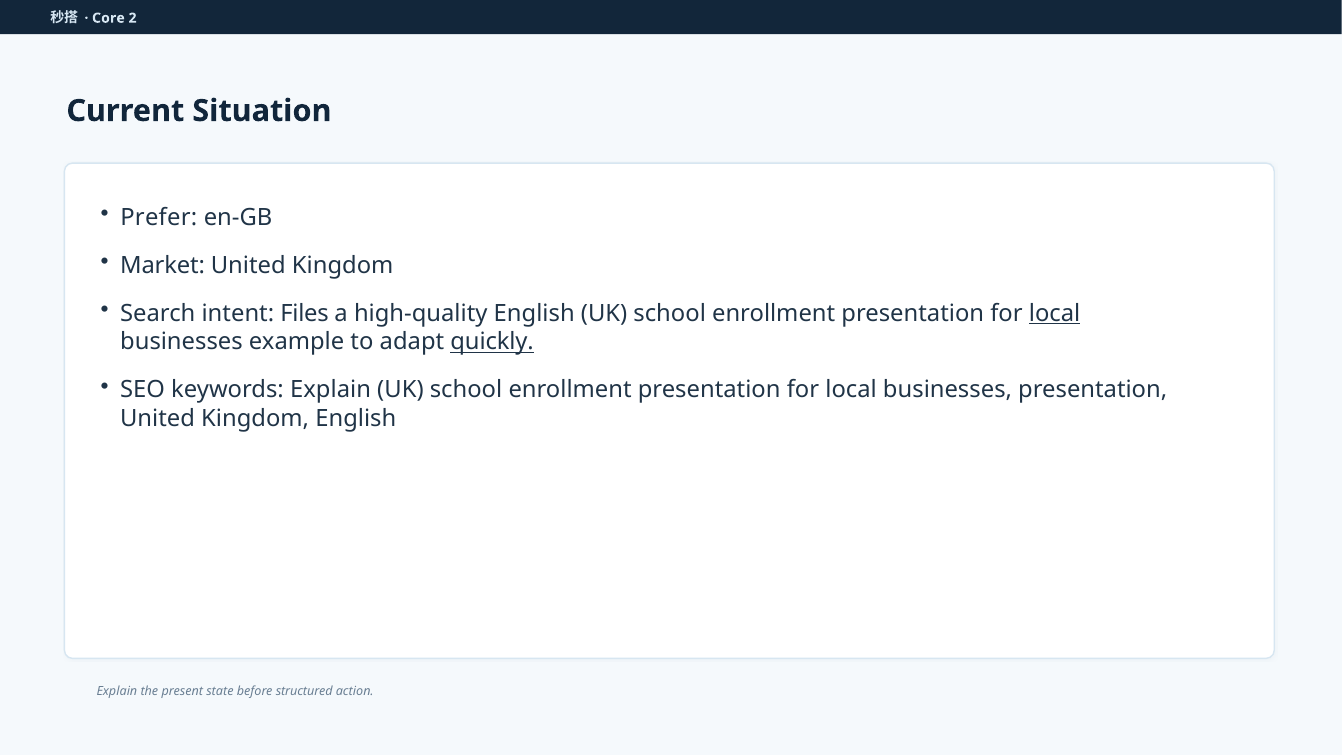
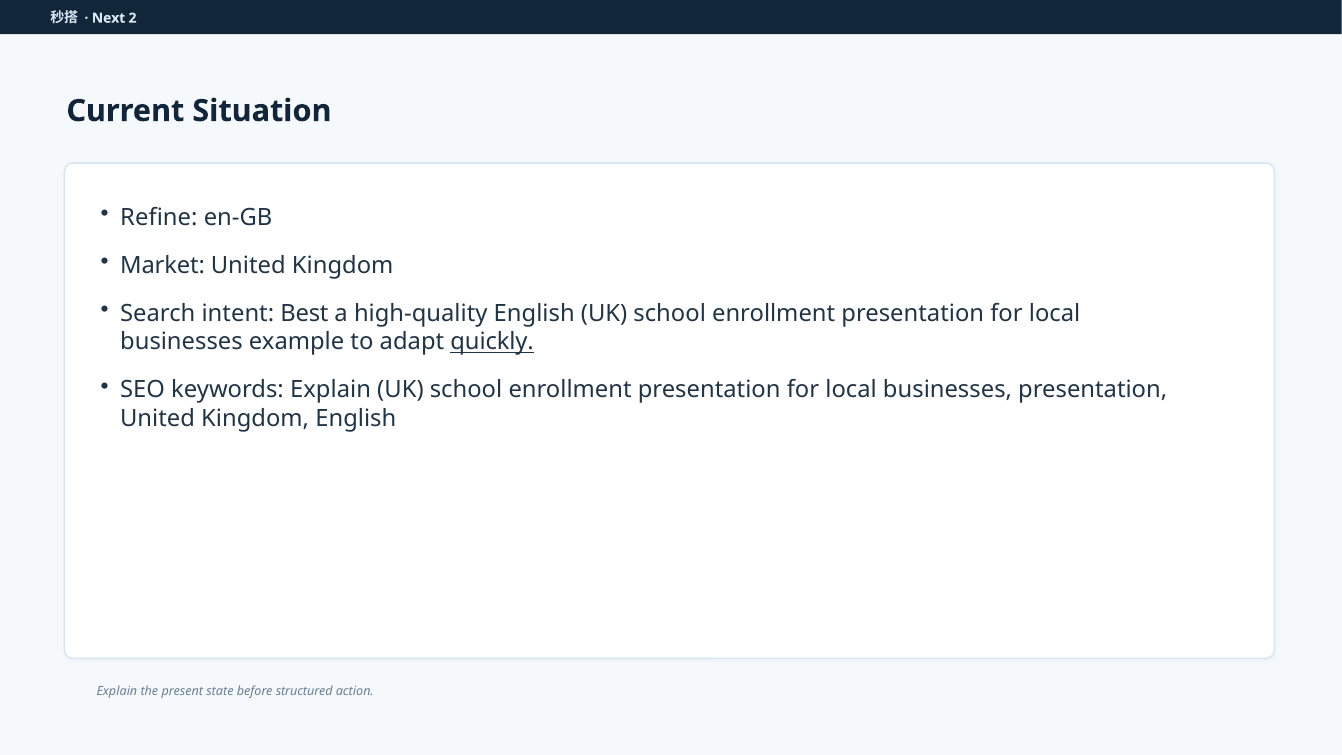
Core: Core -> Next (109, 18)
Prefer: Prefer -> Refine (159, 217)
Files: Files -> Best (304, 313)
local underline: present -> none (1055, 313)
